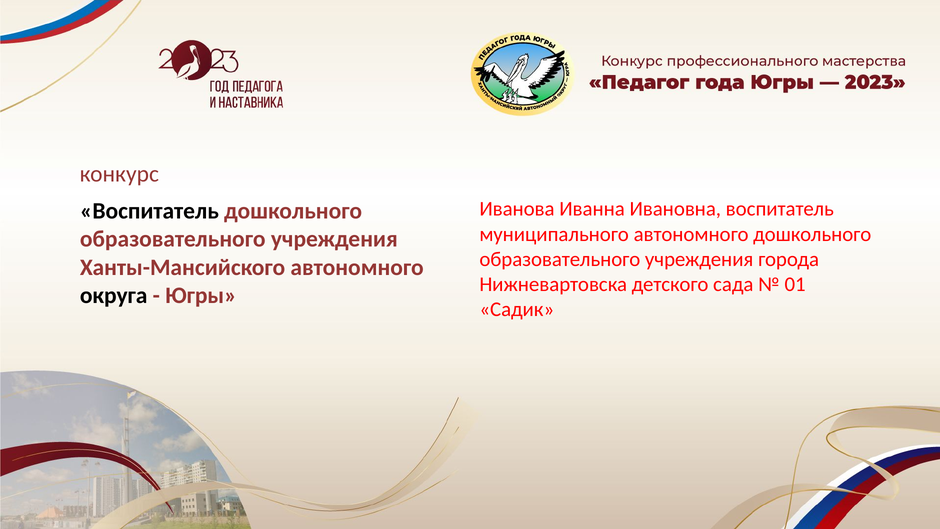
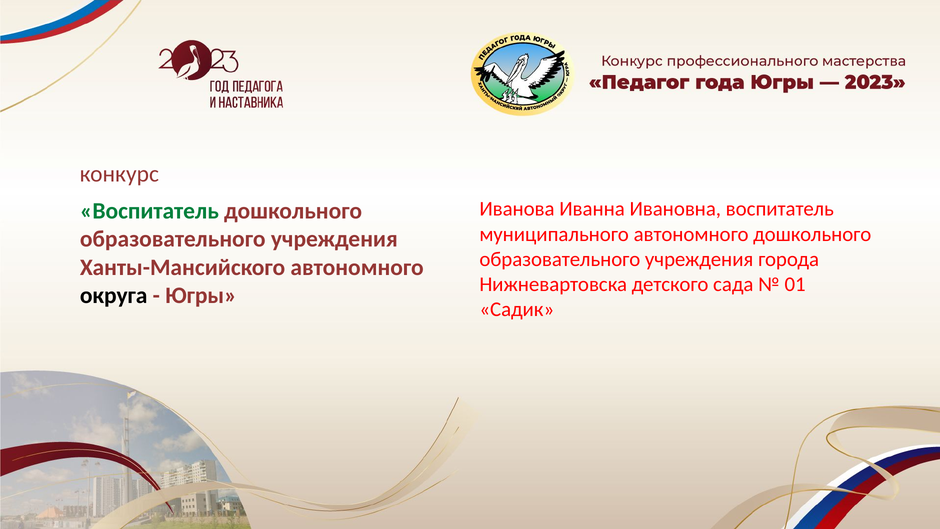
Воспитатель colour: black -> green (149, 211)
